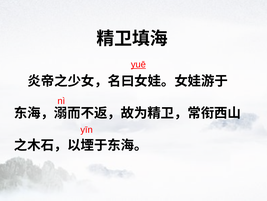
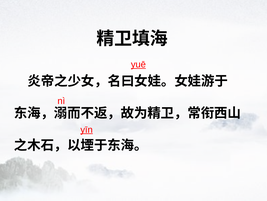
yīn underline: none -> present (87, 129)
